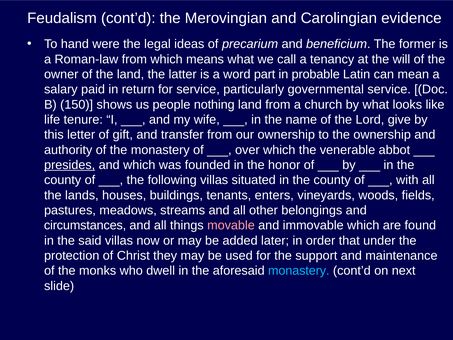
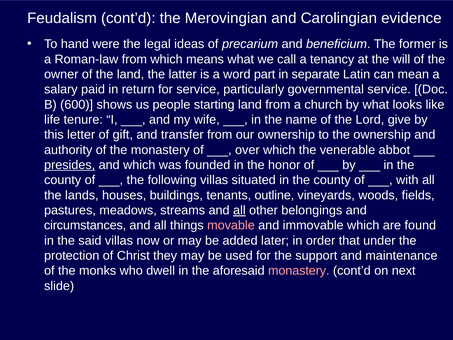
probable: probable -> separate (316, 74)
150: 150 -> 600 (77, 104)
nothing: nothing -> starting (214, 104)
enters: enters -> outline (274, 195)
all underline: none -> present (239, 210)
monastery colour: light blue -> pink (299, 271)
